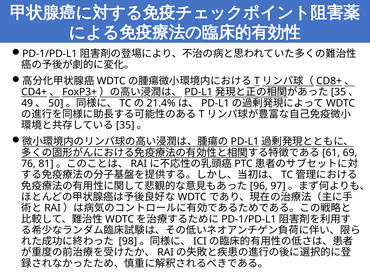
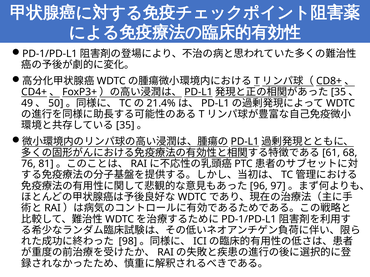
69: 69 -> 68 (350, 153)
